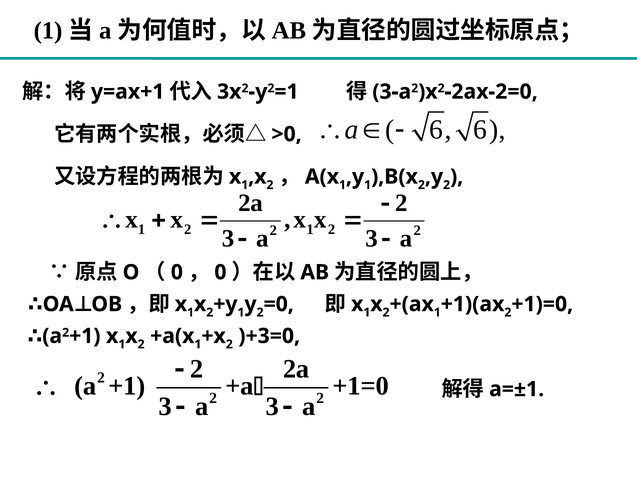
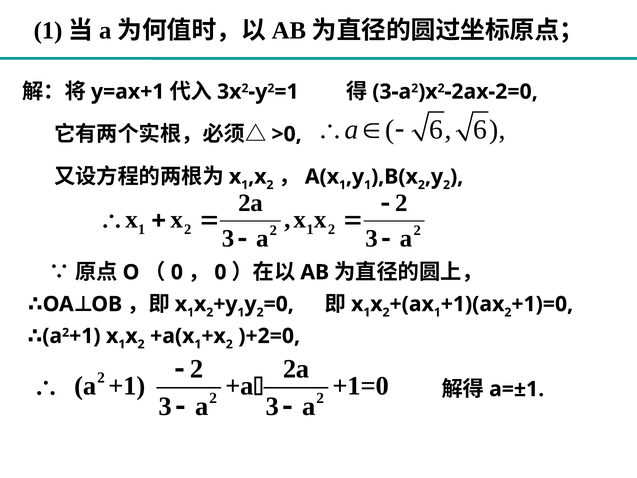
)+3=0: )+3=0 -> )+2=0 (269, 336)
